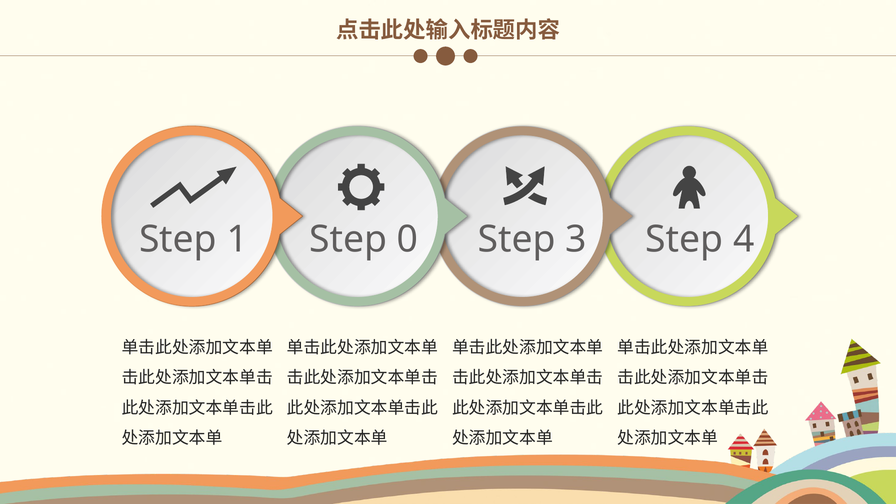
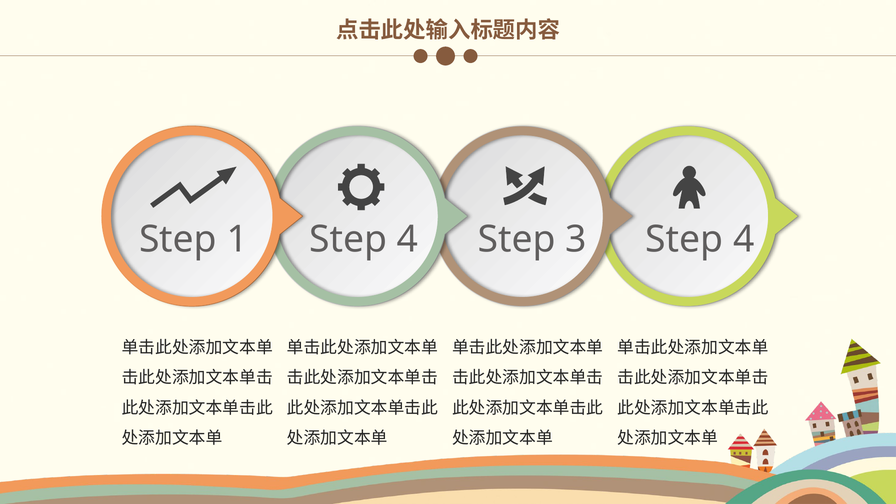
0: 0 -> 4 (408, 239)
